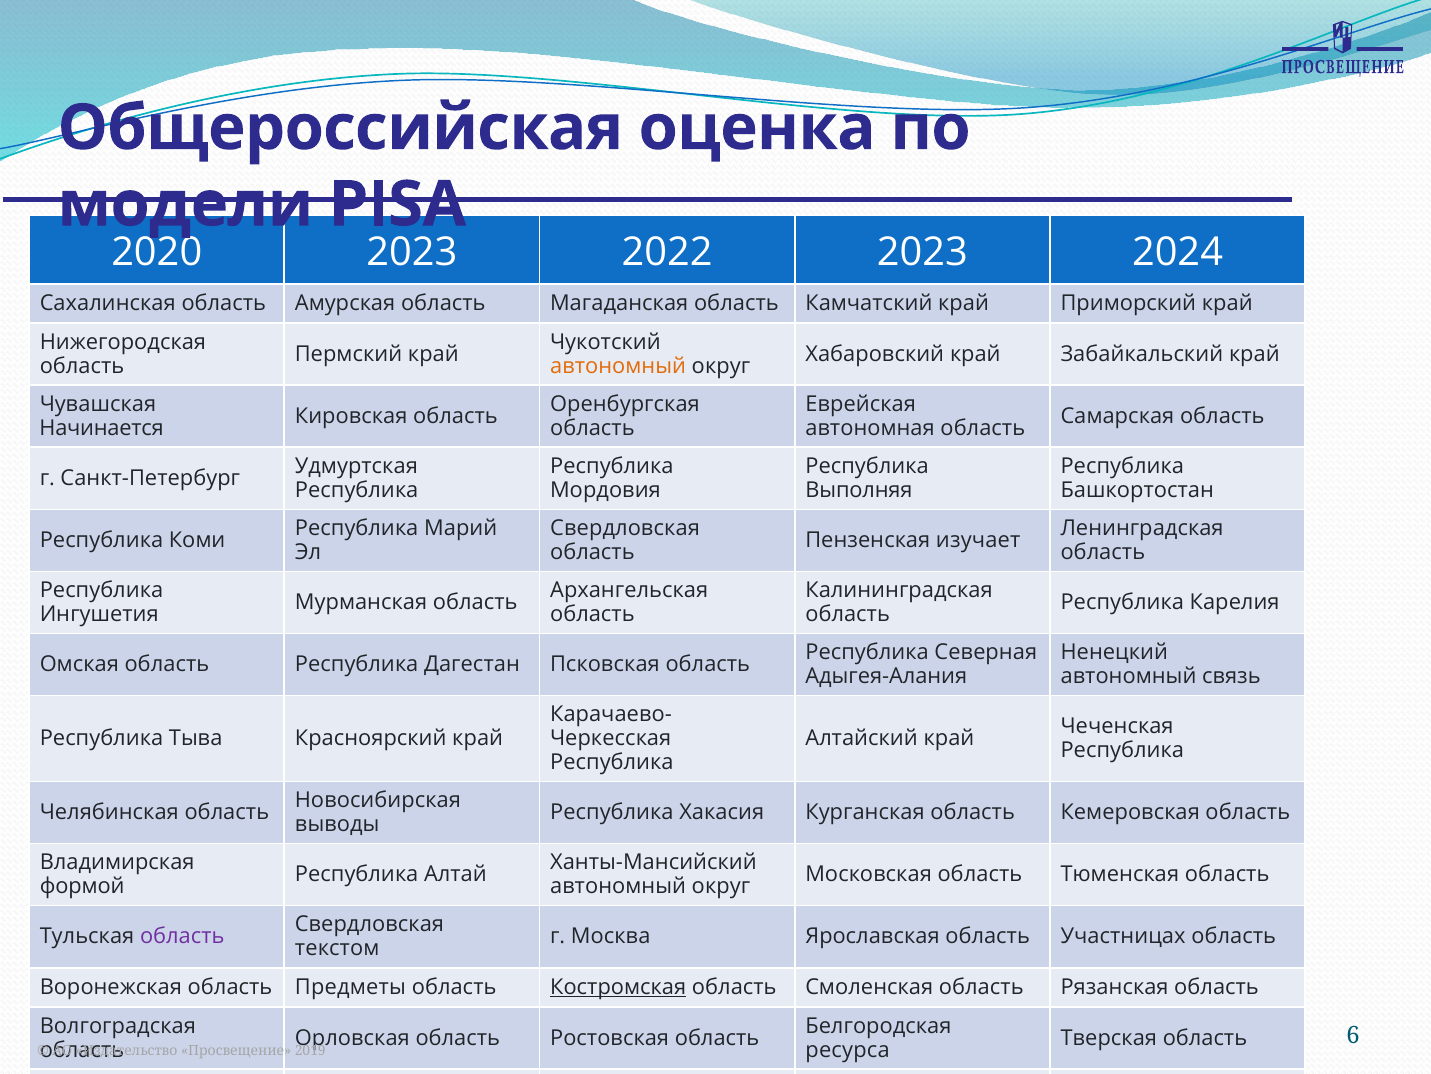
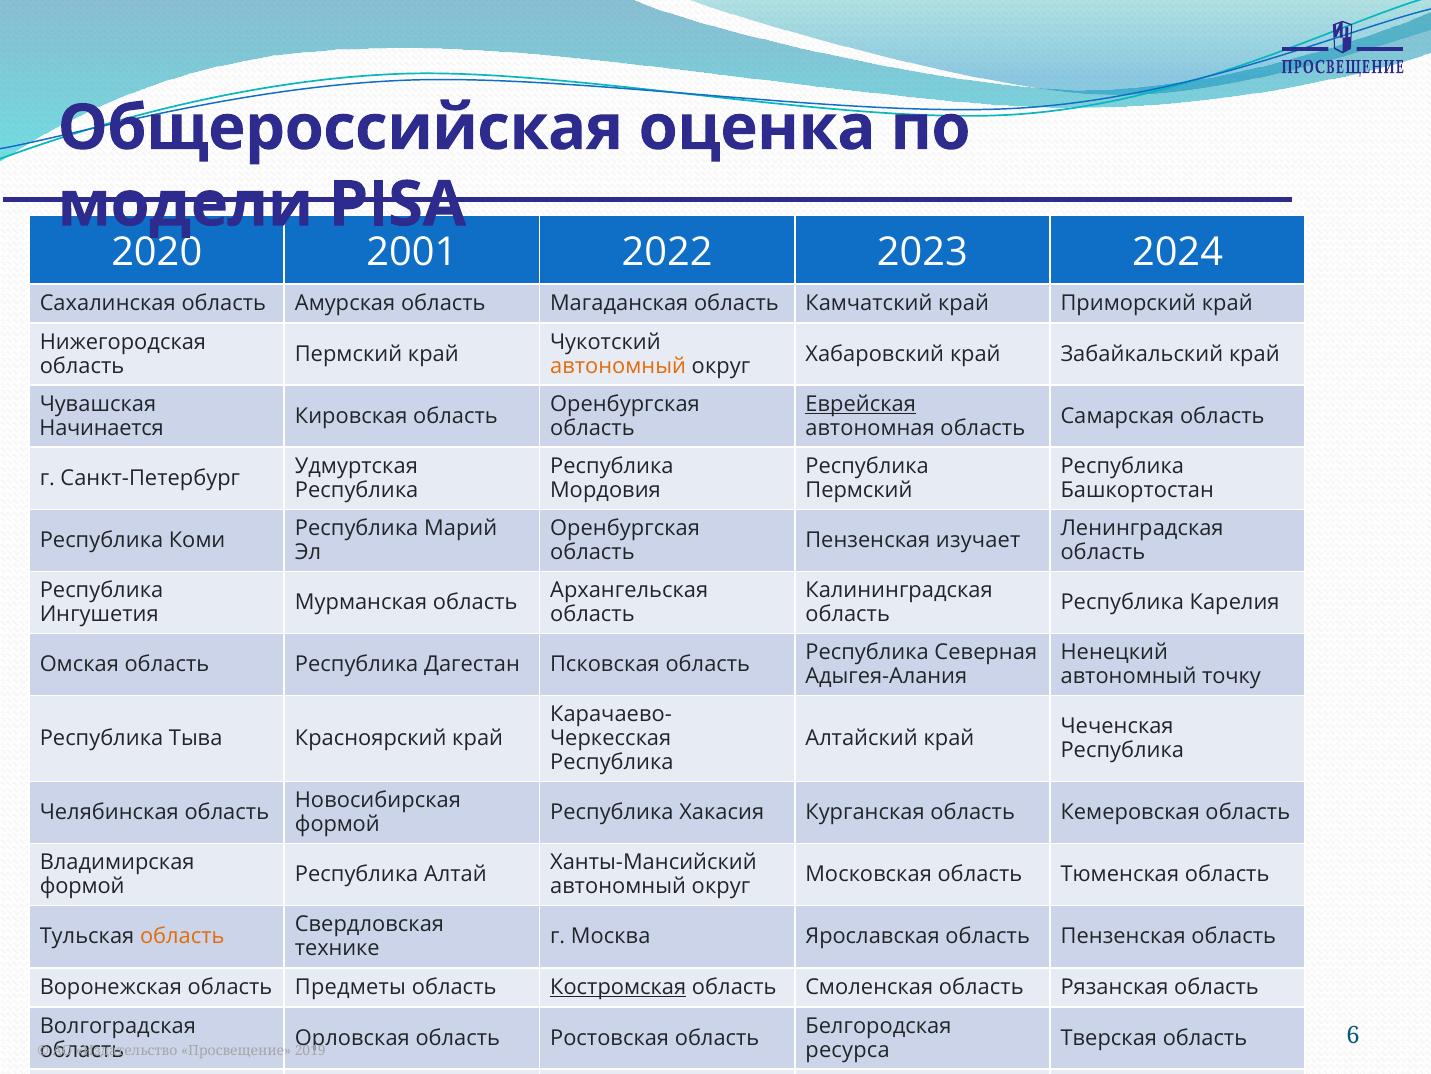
2020 2023: 2023 -> 2001 (412, 252)
Еврейская underline: none -> present (861, 404)
Выполняя: Выполняя -> Пермский (859, 490)
Свердловская: Свердловская -> Оренбургская (625, 528)
связь: связь -> точку (1231, 676)
выводы: выводы -> формой (337, 824)
область colour: purple -> orange (182, 936)
Ярославская область Участницах: Участницах -> Пензенская (1123, 936)
текстом: текстом -> технике (337, 948)
